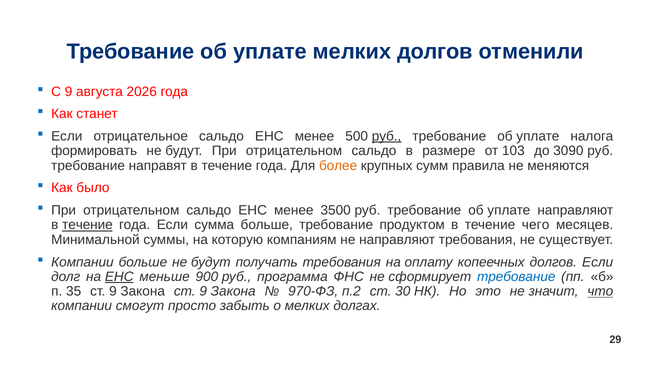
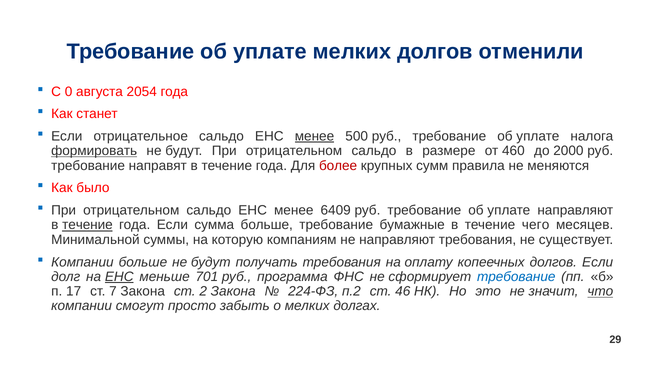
С 9: 9 -> 0 (69, 92)
2026: 2026 -> 2054 (142, 92)
менее underline: none -> present (314, 136)
руб underline: present -> none (387, 136)
формировать underline: none -> present (94, 151)
103: 103 -> 460 (513, 151)
3090: 3090 -> 2000 (568, 151)
более colour: orange -> red (338, 166)
3500: 3500 -> 6409 (336, 210)
продуктом: продуктом -> бумажные (412, 225)
900: 900 -> 701 (207, 277)
35: 35 -> 17 (74, 291)
9: 9 -> 7 (113, 291)
Закона ст 9: 9 -> 2 (203, 291)
970-ФЗ: 970-ФЗ -> 224-ФЗ (313, 291)
30: 30 -> 46 (403, 291)
